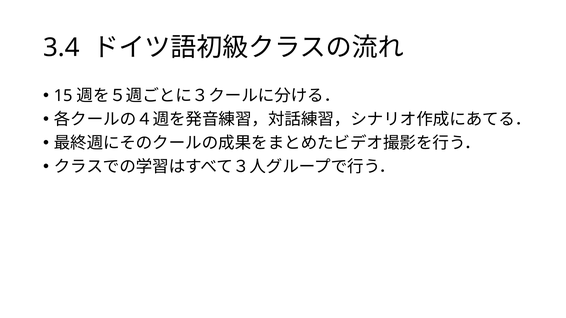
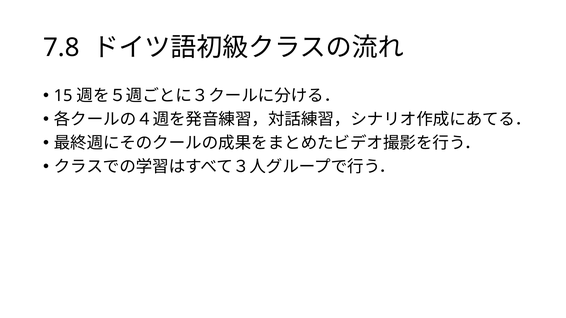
3.4: 3.4 -> 7.8 (61, 48)
